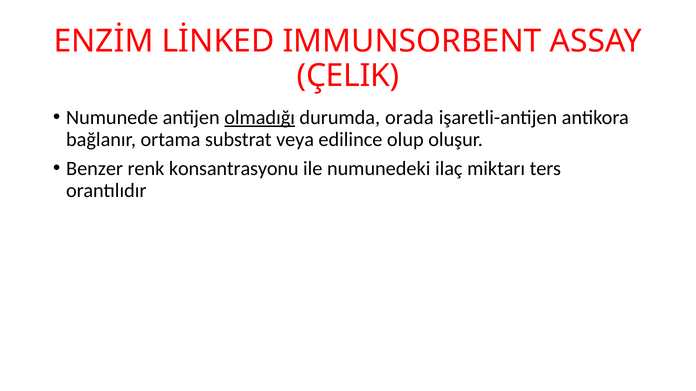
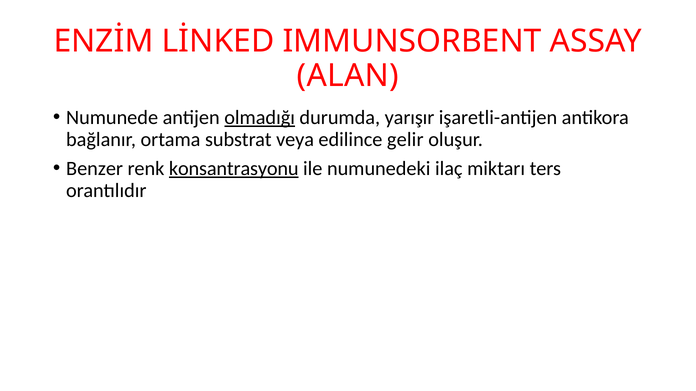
ÇELIK: ÇELIK -> ALAN (348, 76)
orada: orada -> yarışır (410, 118)
olup: olup -> gelir (405, 140)
konsantrasyonu underline: none -> present (234, 169)
